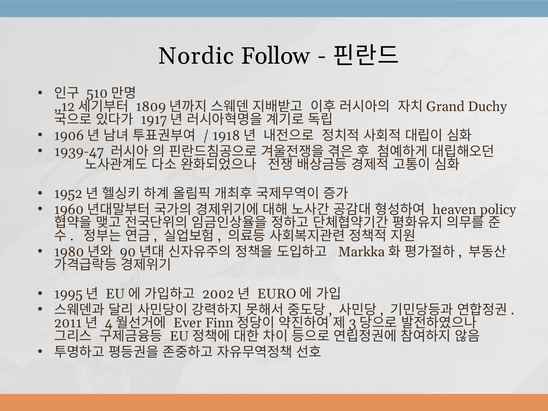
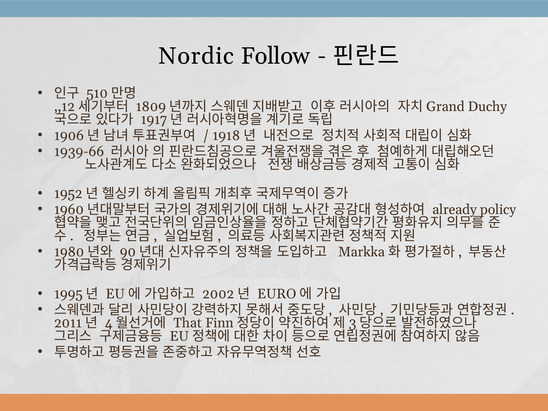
1939-47: 1939-47 -> 1939-66 (79, 152)
heaven: heaven -> already (455, 210)
Ever: Ever -> That (188, 323)
